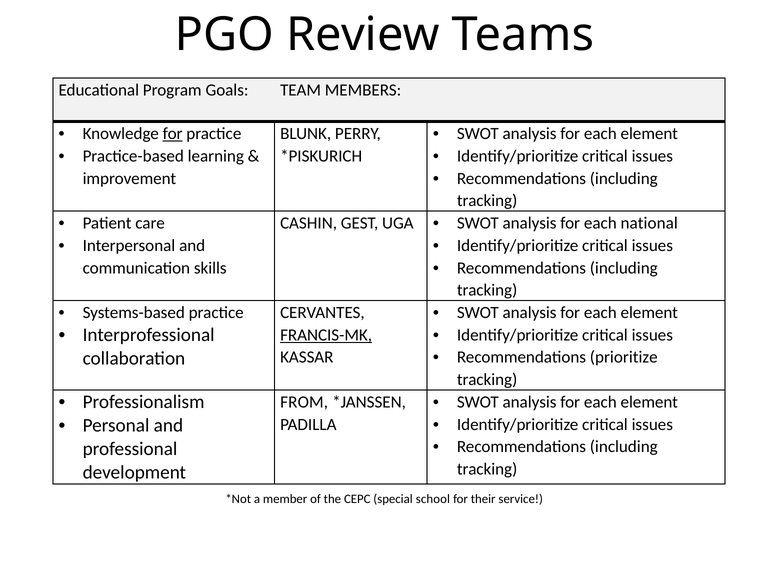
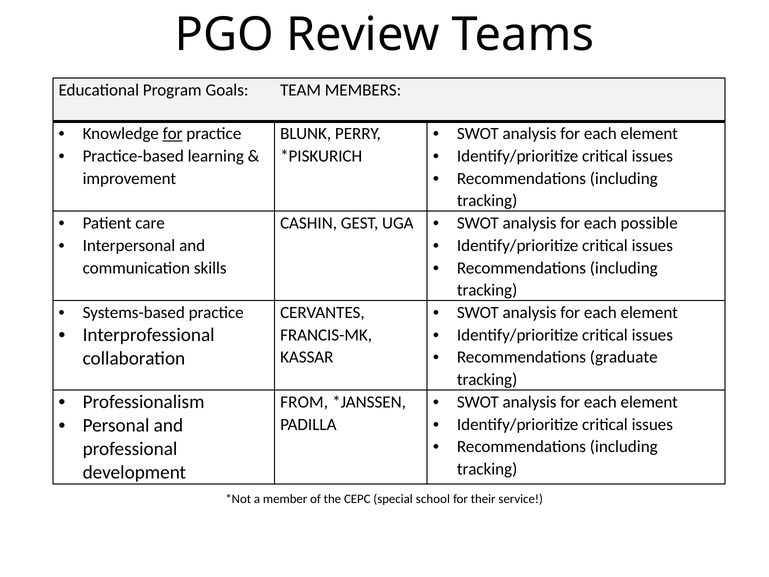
national: national -> possible (649, 223)
FRANCIS-MK underline: present -> none (326, 335)
prioritize: prioritize -> graduate (624, 357)
